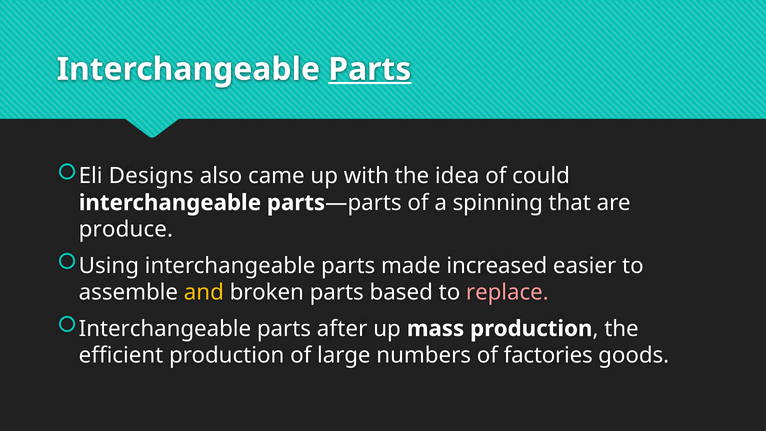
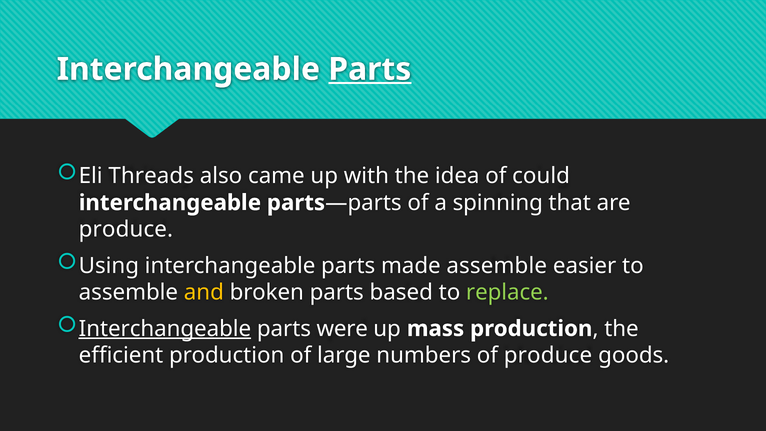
Designs: Designs -> Threads (151, 176)
made increased: increased -> assemble (497, 266)
replace colour: pink -> light green (507, 292)
Interchangeable underline: none -> present (165, 329)
after: after -> were (342, 329)
of factories: factories -> produce (548, 355)
